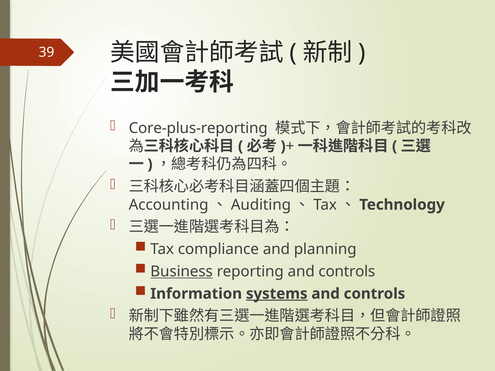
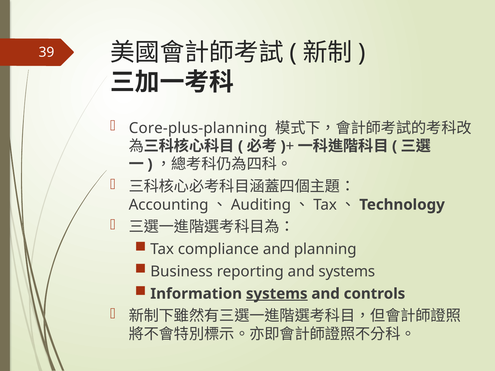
Core-plus-reporting: Core-plus-reporting -> Core-plus-planning (198, 128)
Business underline: present -> none (182, 272)
reporting and controls: controls -> systems (347, 272)
